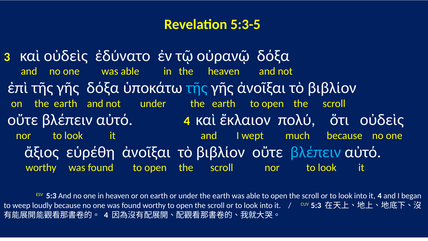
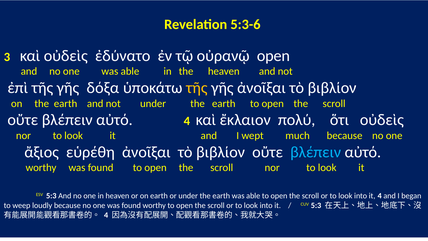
5:3-5: 5:3-5 -> 5:3-6 (245, 25)
οὐρανῷ δόξα: δόξα -> open (273, 56)
τῆς colour: light blue -> yellow (197, 88)
